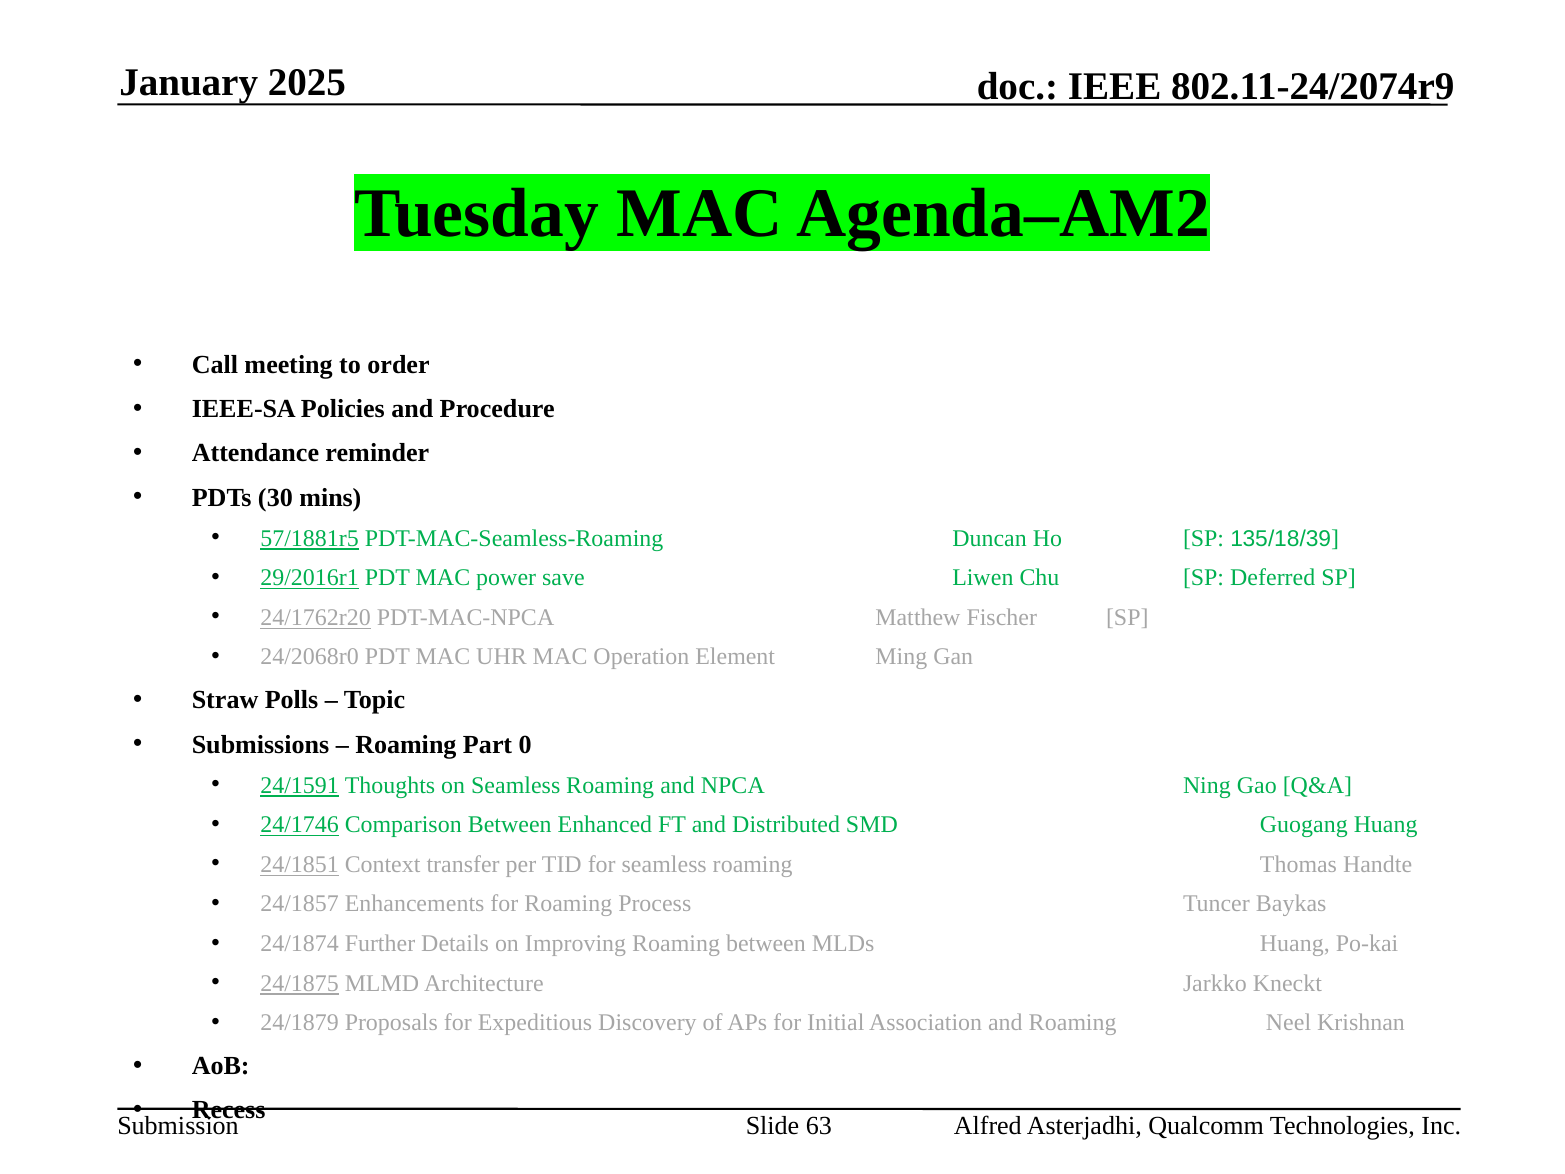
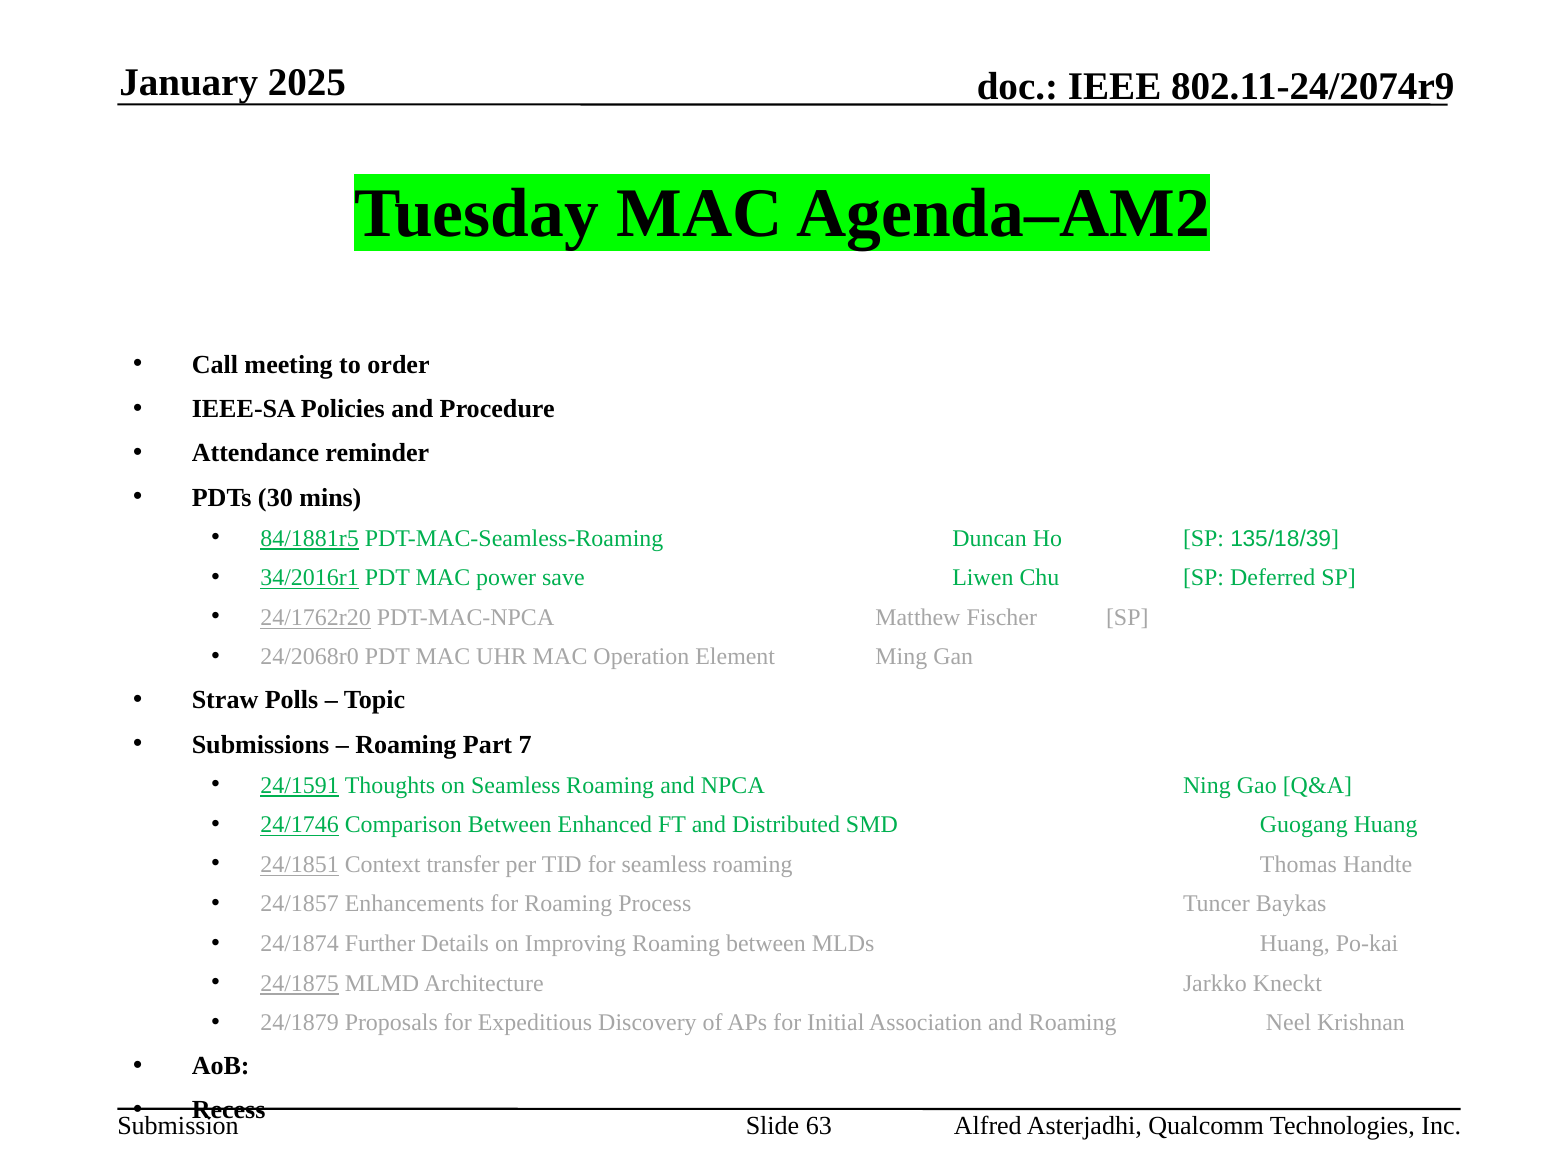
57/1881r5: 57/1881r5 -> 84/1881r5 (310, 538)
29/2016r1: 29/2016r1 -> 34/2016r1 (310, 578)
0: 0 -> 7 (525, 744)
